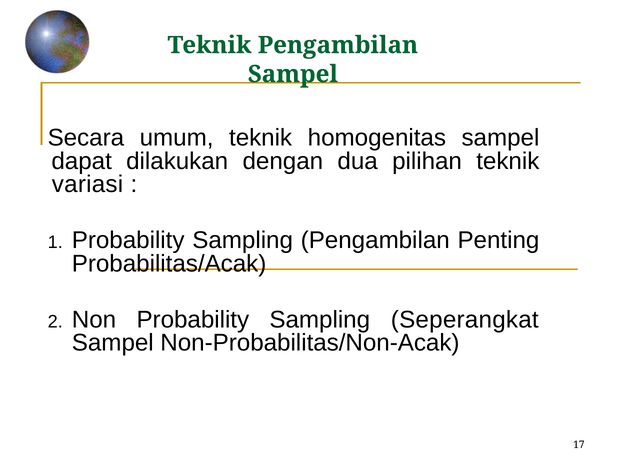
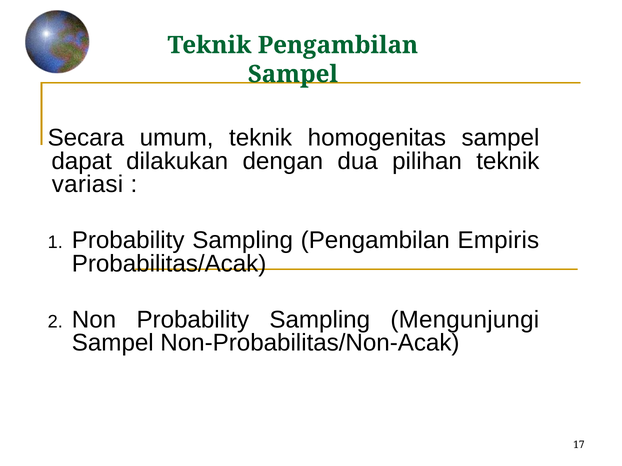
Penting: Penting -> Empiris (498, 241)
Seperangkat: Seperangkat -> Mengunjungi (465, 320)
